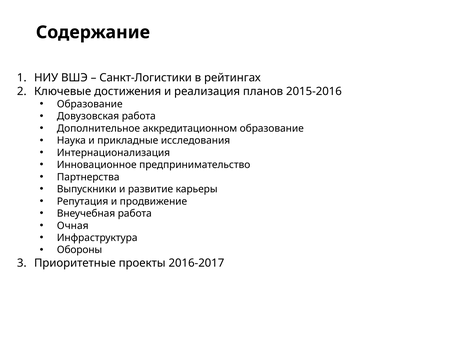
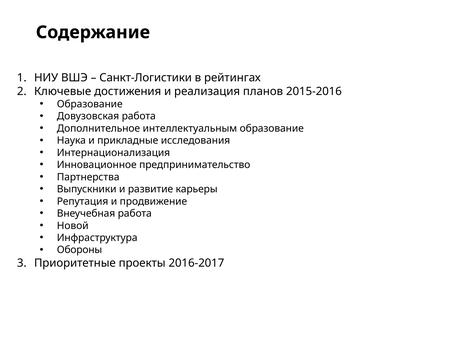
аккредитационном: аккредитационном -> интеллектуальным (190, 128)
Очная: Очная -> Новой (73, 226)
